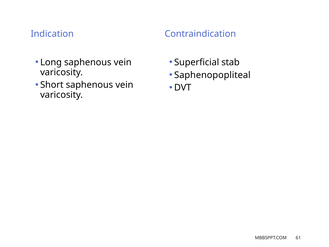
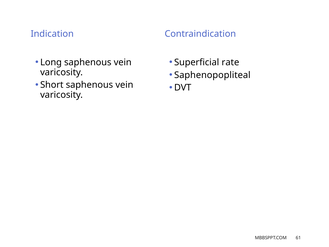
stab: stab -> rate (230, 62)
